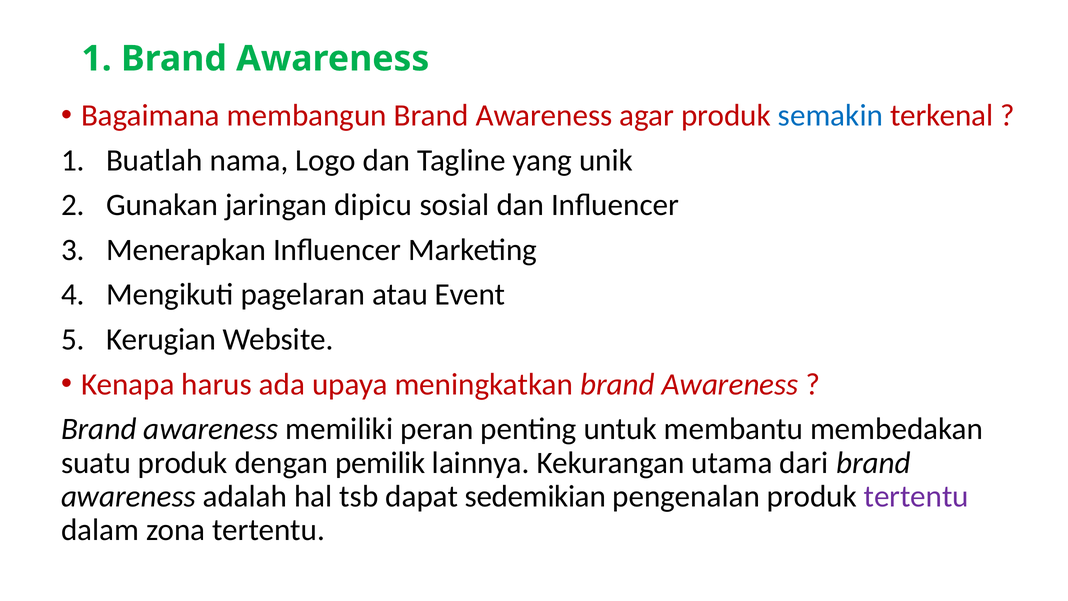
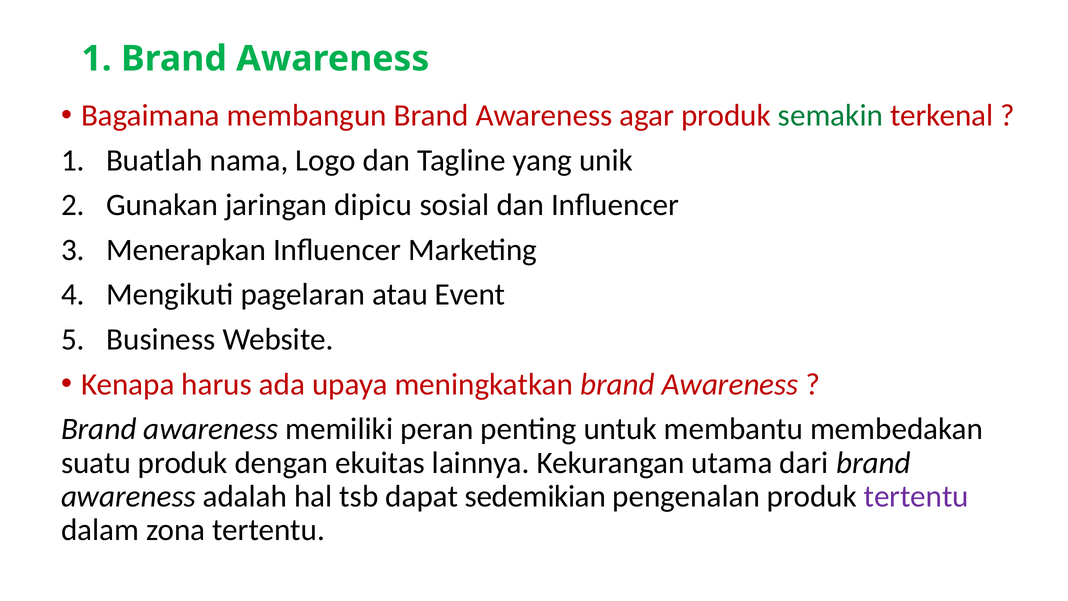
semakin colour: blue -> green (830, 115)
Kerugian: Kerugian -> Business (161, 339)
pemilik: pemilik -> ekuitas (380, 463)
